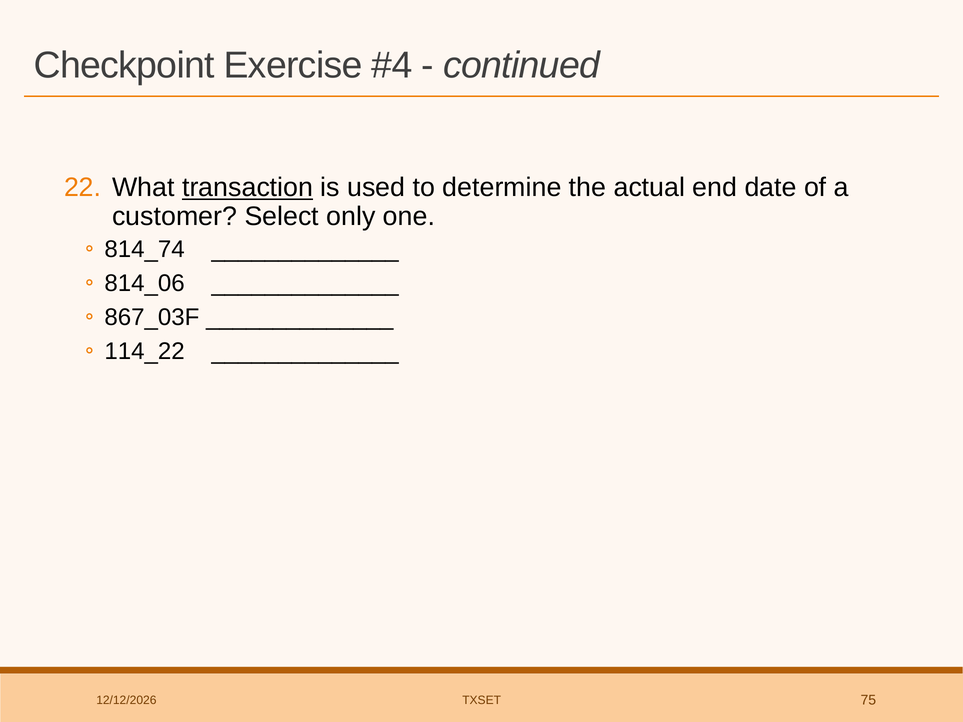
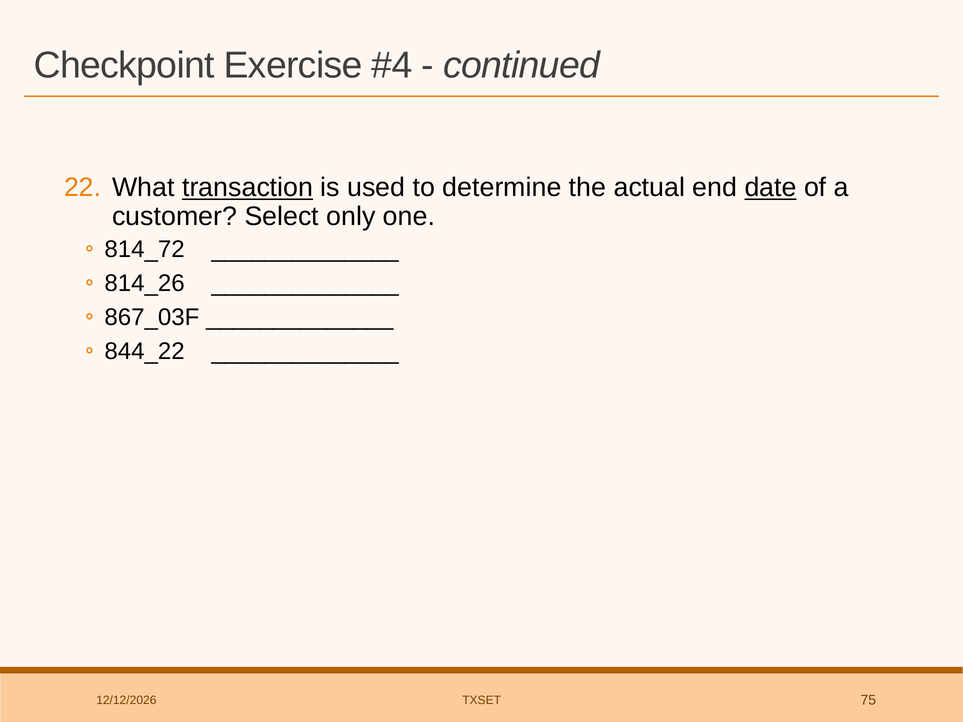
date underline: none -> present (771, 188)
814_74: 814_74 -> 814_72 (145, 249)
814_06: 814_06 -> 814_26 (145, 283)
114_22: 114_22 -> 844_22 (145, 352)
